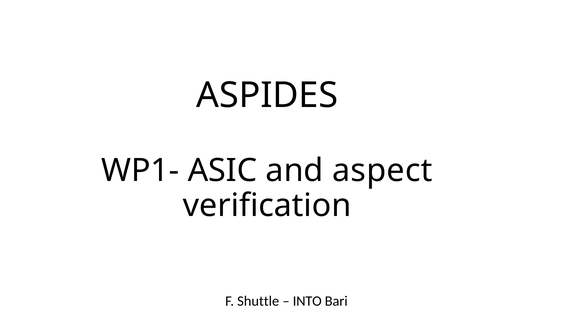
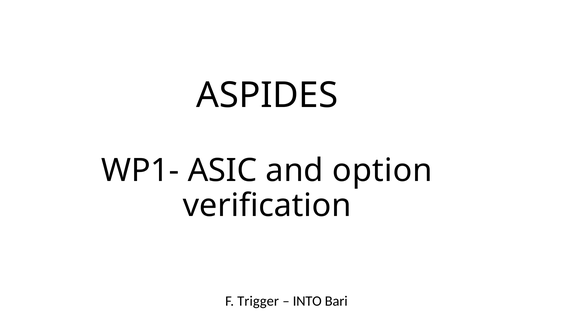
aspect: aspect -> option (382, 171)
Shuttle: Shuttle -> Trigger (258, 302)
